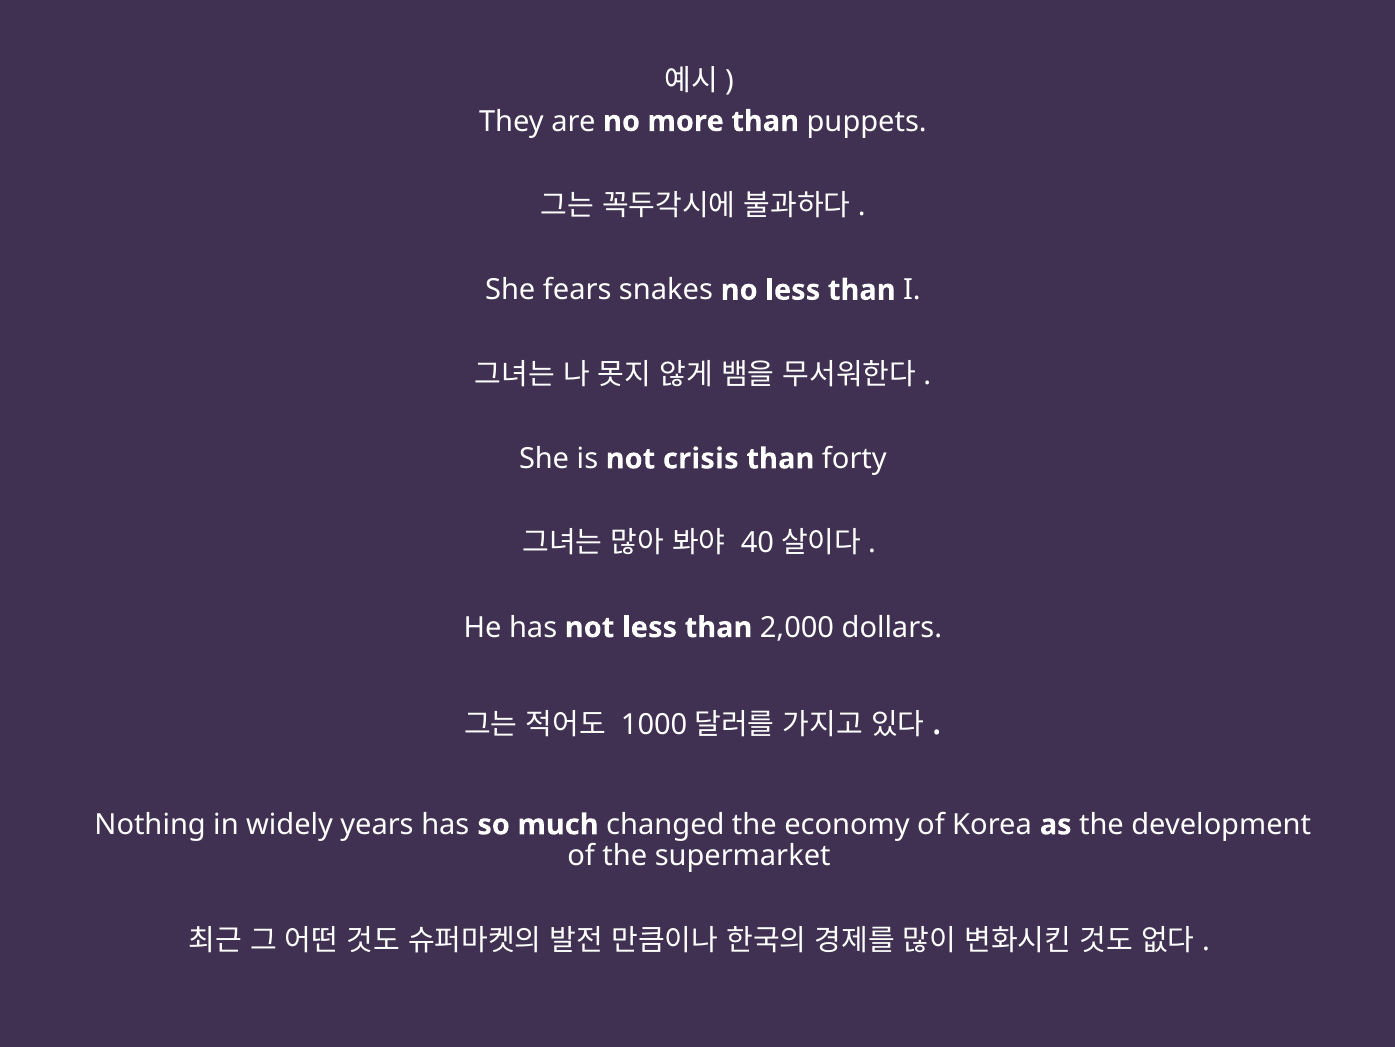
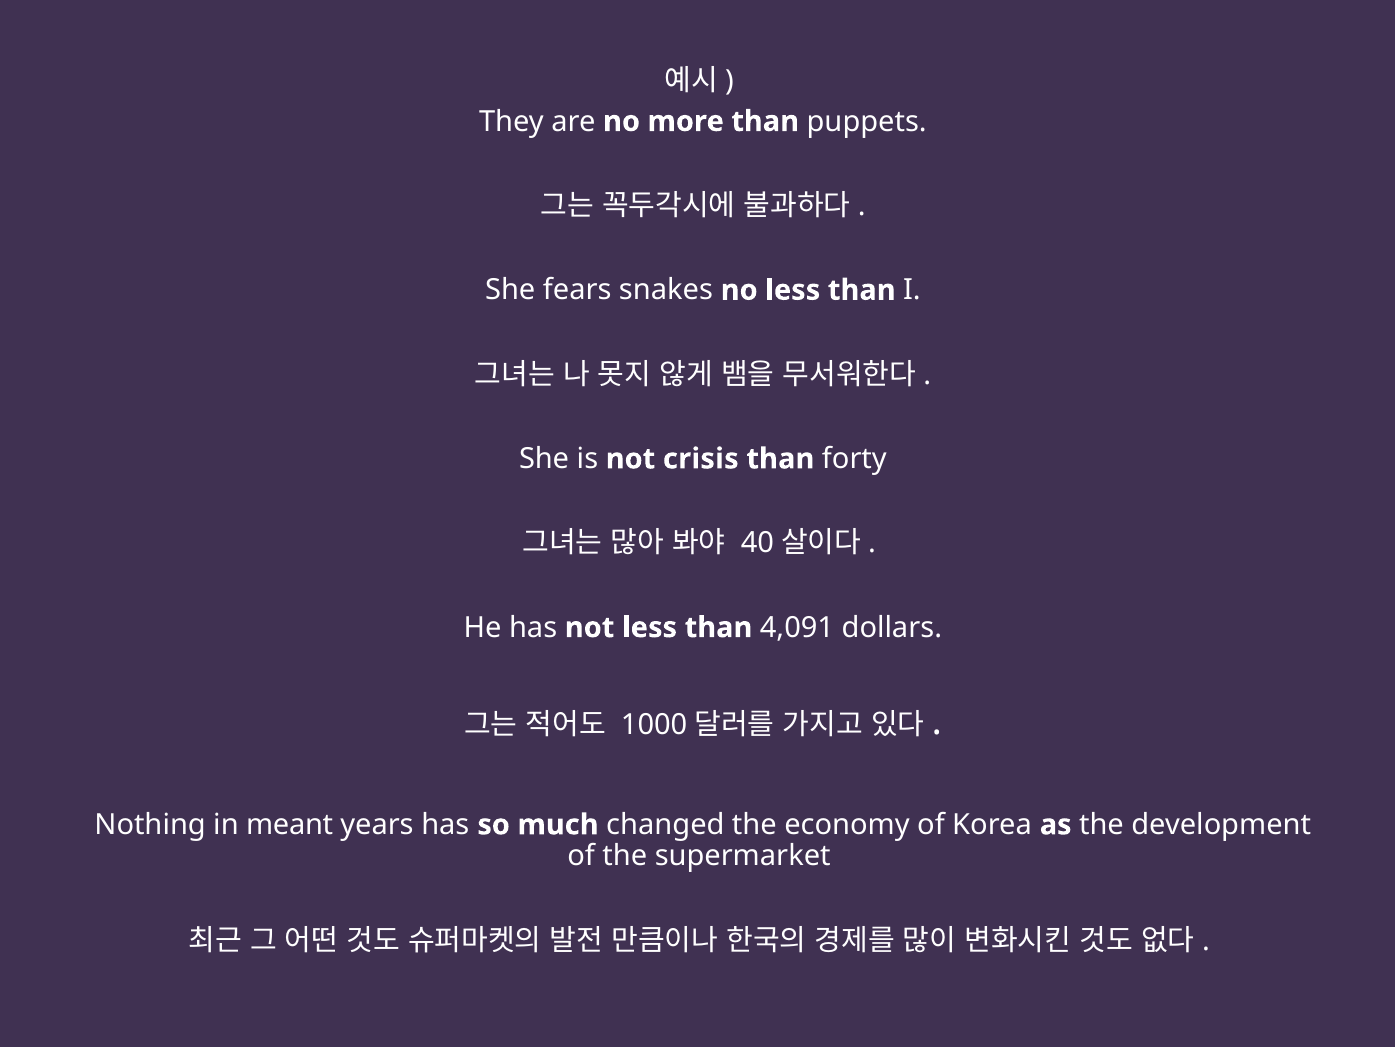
2,000: 2,000 -> 4,091 (797, 627)
widely: widely -> meant (290, 824)
